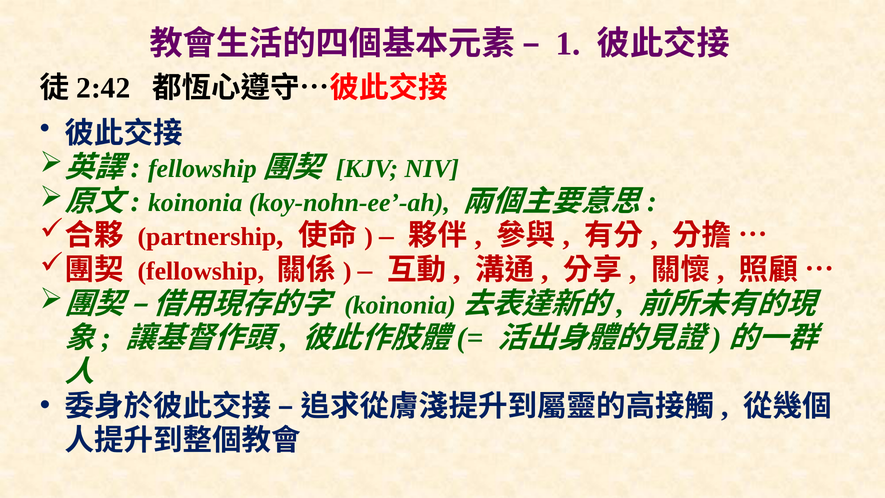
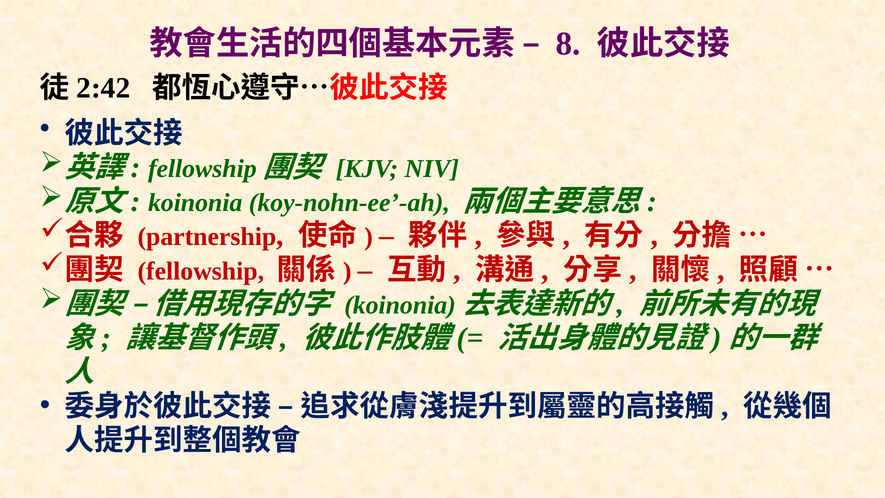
1: 1 -> 8 (568, 44)
